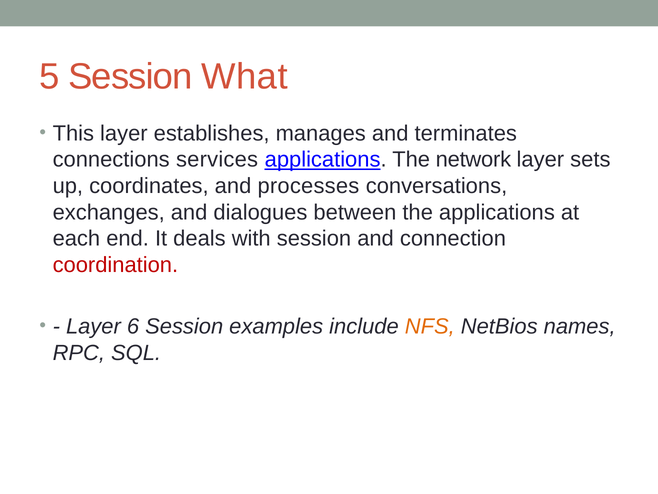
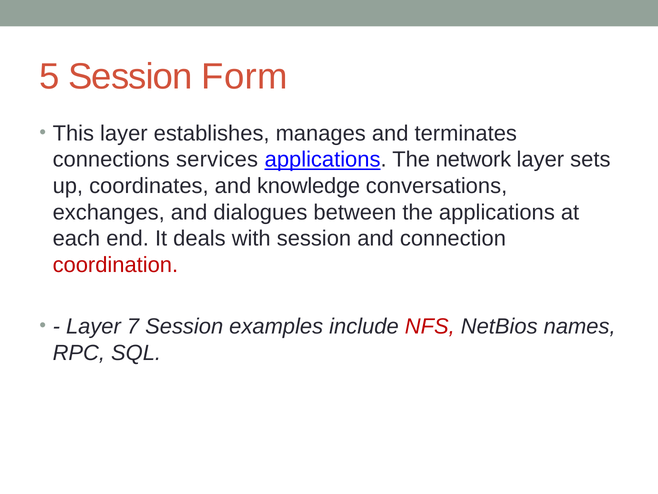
What: What -> Form (245, 77)
processes: processes -> knowledge (309, 186)
6: 6 -> 7 (133, 326)
NFS colour: orange -> red (430, 326)
